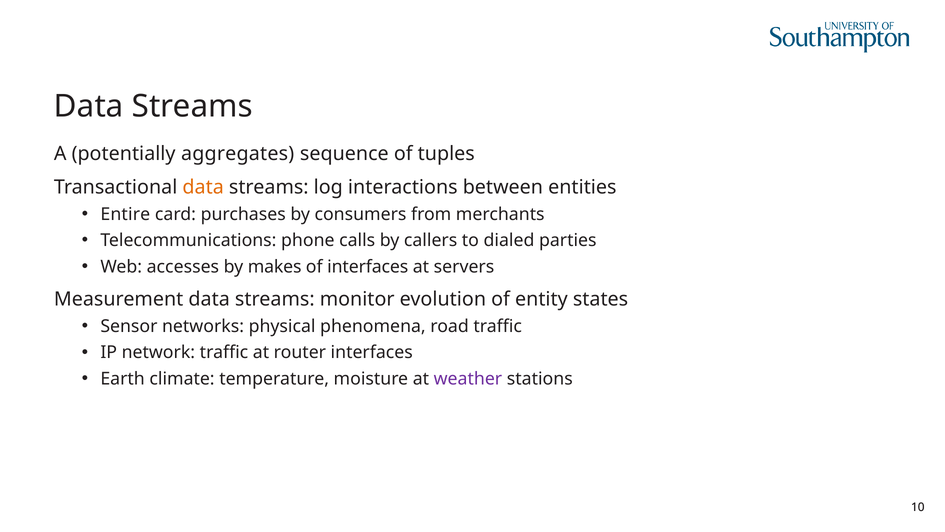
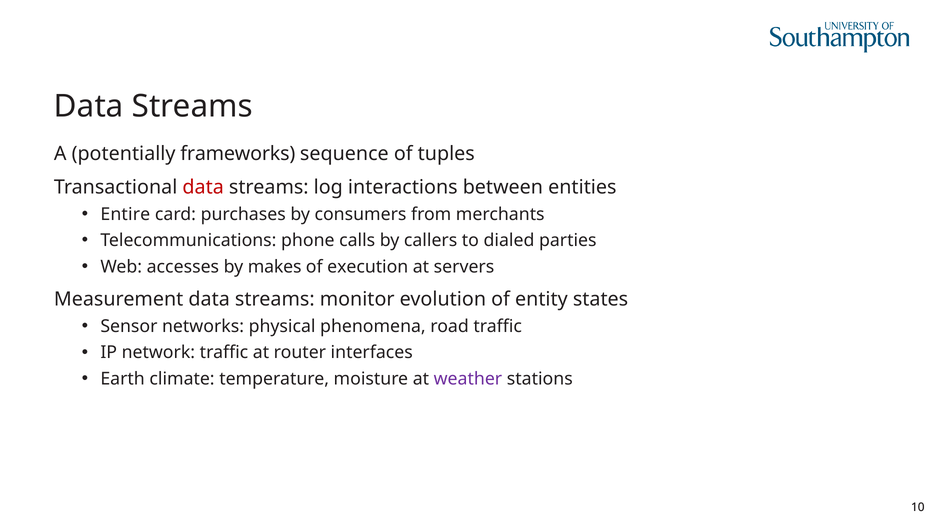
aggregates: aggregates -> frameworks (238, 153)
data colour: orange -> red (203, 187)
of interfaces: interfaces -> execution (368, 266)
